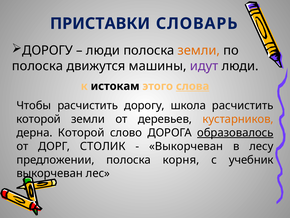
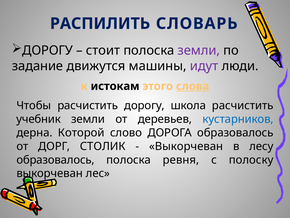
ПРИСТАВКИ: ПРИСТАВКИ -> РАСПИЛИТЬ (100, 24)
люди: люди -> стоит (103, 50)
земли colour: orange -> purple (199, 50)
полоска: полоска -> задание (38, 66)
которой: которой -> учебник (39, 119)
кустарников colour: orange -> blue (238, 119)
образовалось underline: present -> none (235, 132)
предложении: предложении -> образовалось (55, 160)
корня: корня -> ревня (181, 160)
учебник: учебник -> полоску (251, 160)
